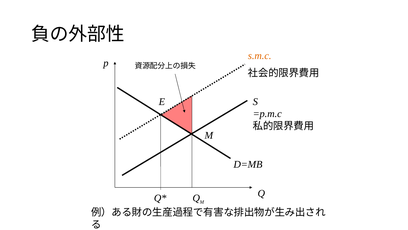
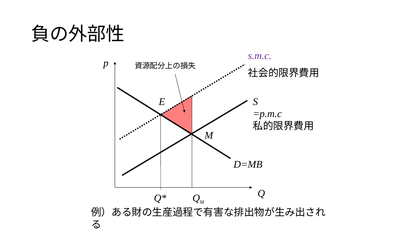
s.m.c colour: orange -> purple (260, 56)
